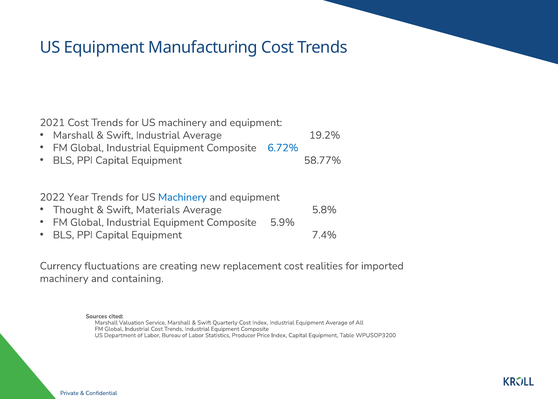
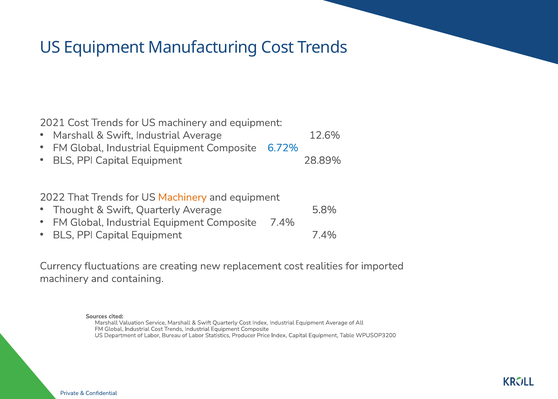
19.2%: 19.2% -> 12.6% (325, 135)
58.77%: 58.77% -> 28.89% (323, 160)
Year: Year -> That (78, 197)
Machinery colour: blue -> orange (182, 197)
Materials: Materials -> Quarterly (158, 210)
Composite 5.9%: 5.9% -> 7.4% (282, 222)
